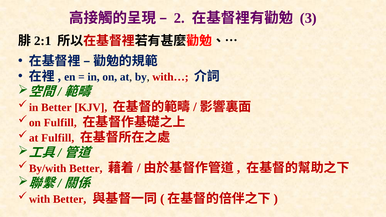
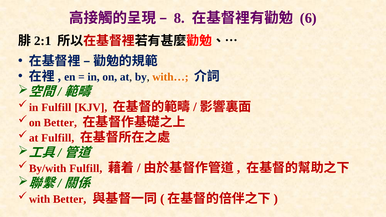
2: 2 -> 8 (179, 18)
3: 3 -> 6 (308, 18)
with… colour: red -> orange (170, 77)
in Better: Better -> Fulfill (56, 107)
on Fulfill: Fulfill -> Better (60, 123)
By/with Better: Better -> Fulfill (86, 169)
